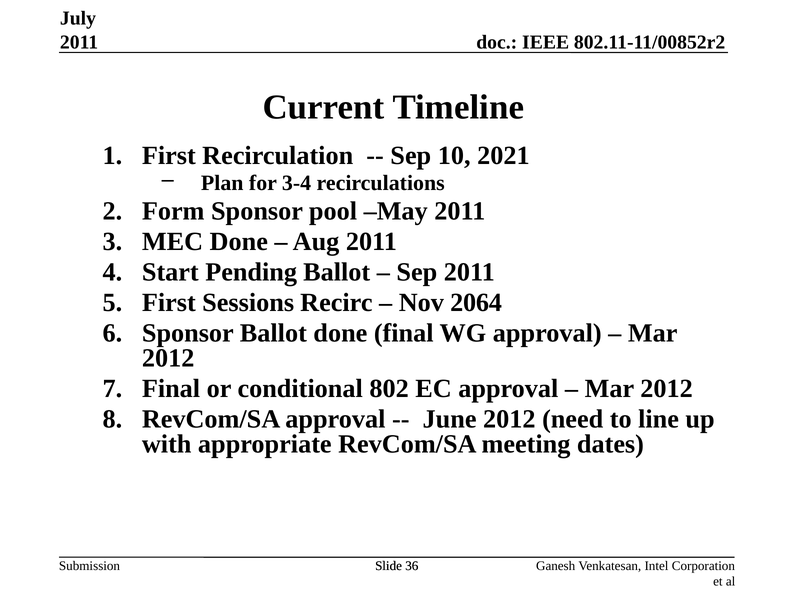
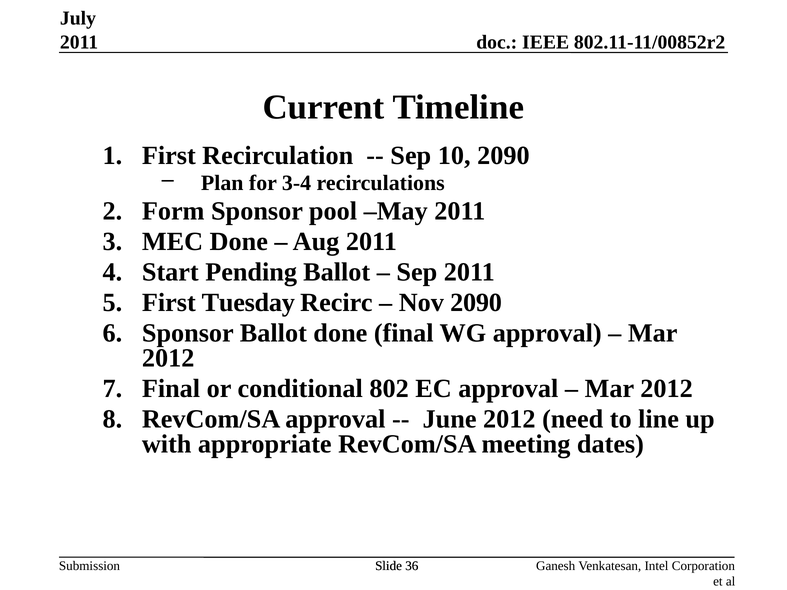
10 2021: 2021 -> 2090 (503, 156)
Sessions: Sessions -> Tuesday (248, 303)
Nov 2064: 2064 -> 2090 (476, 303)
